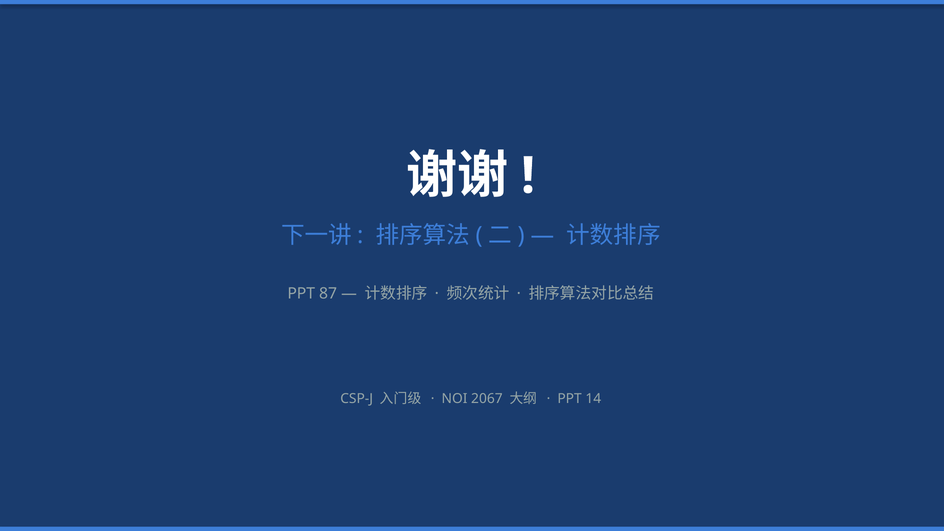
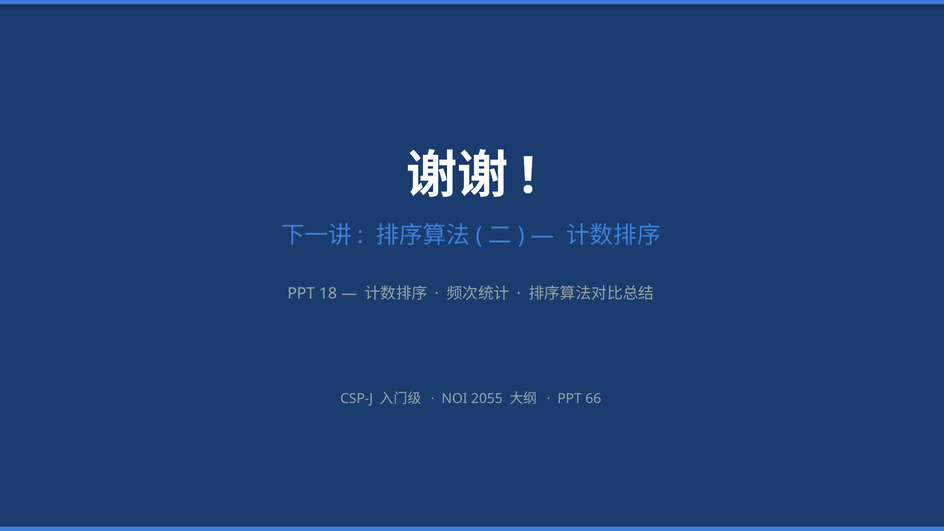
87: 87 -> 18 (328, 294)
2067: 2067 -> 2055 (487, 399)
14: 14 -> 66 (593, 399)
